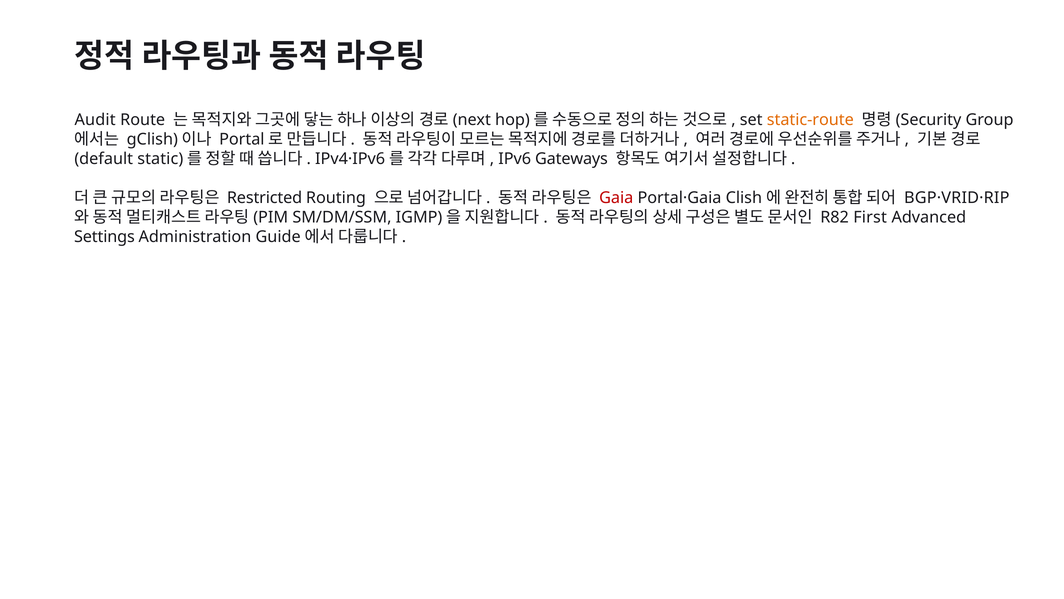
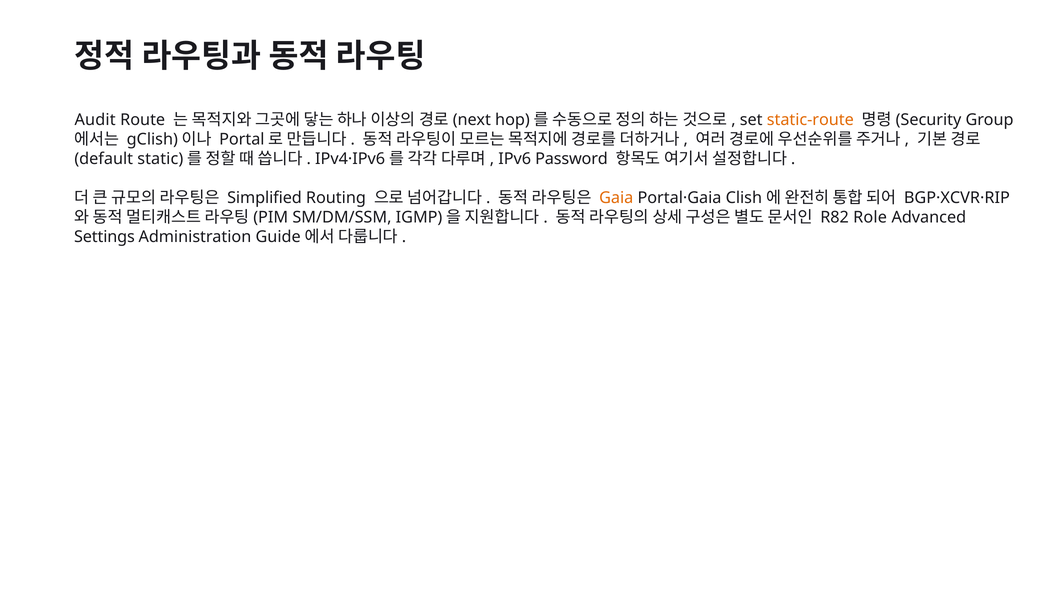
Gateways: Gateways -> Password (571, 159)
Restricted: Restricted -> Simplified (265, 198)
Gaia colour: red -> orange (616, 198)
BGP·VRID·RIP: BGP·VRID·RIP -> BGP·XCVR·RIP (957, 198)
First: First -> Role (870, 217)
